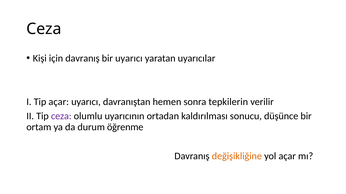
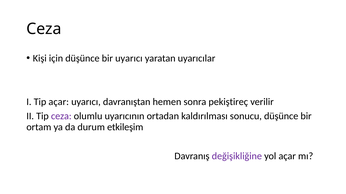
için davranış: davranış -> düşünce (82, 58)
tepkilerin: tepkilerin -> pekiştireç (228, 102)
öğrenme: öğrenme -> etkileşim (125, 127)
değişikliğine colour: orange -> purple (237, 156)
